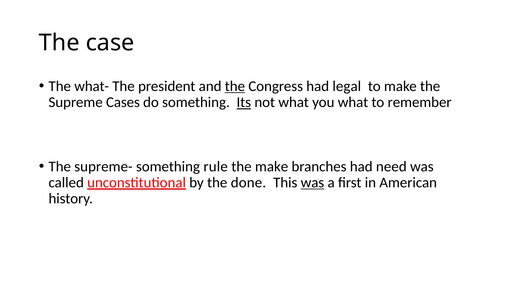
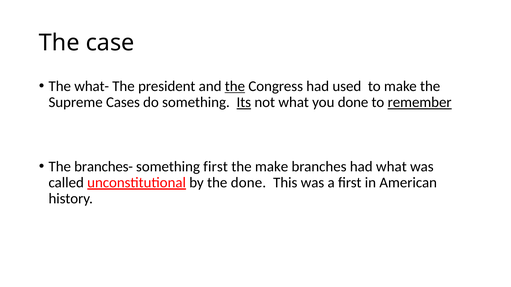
legal: legal -> used (347, 86)
you what: what -> done (353, 102)
remember underline: none -> present (420, 102)
supreme-: supreme- -> branches- (104, 167)
something rule: rule -> first (216, 167)
had need: need -> what (391, 167)
was underline: present -> none (312, 183)
